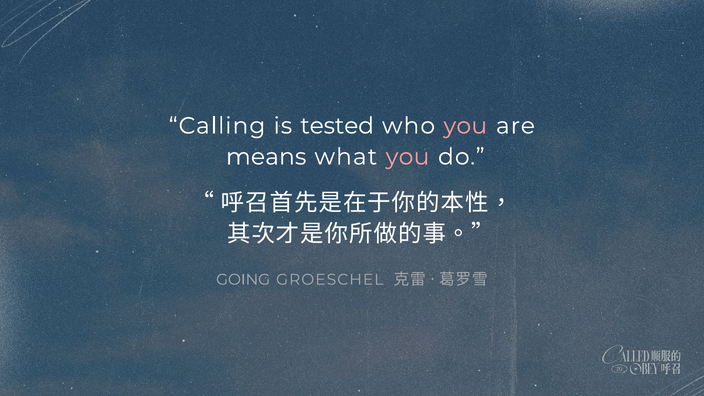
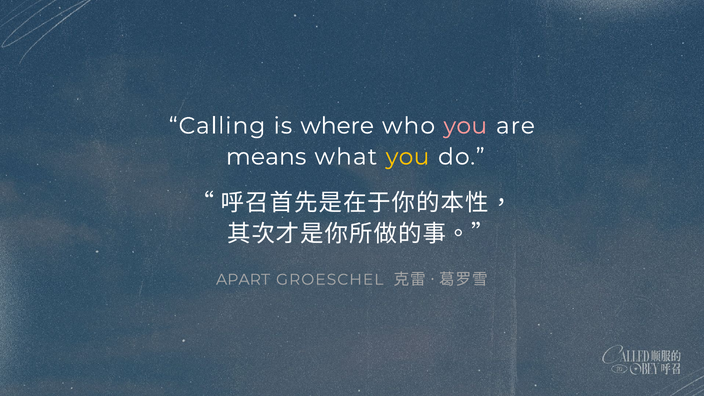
tested: tested -> where (337, 126)
you colour: pink -> yellow (408, 157)
GOING: GOING -> APART (243, 280)
